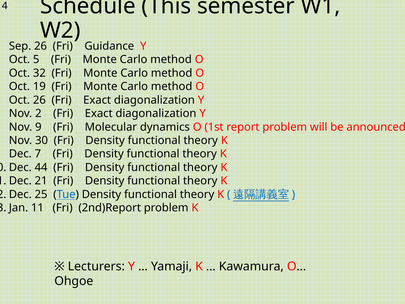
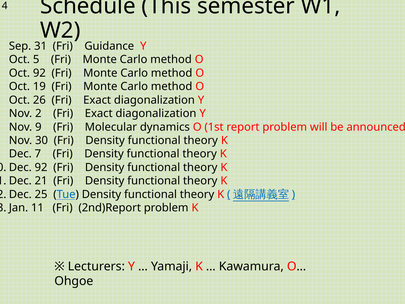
Sep 26: 26 -> 31 (41, 46)
Oct 32: 32 -> 92 (39, 73)
44: 44 -> 92 (41, 167)
